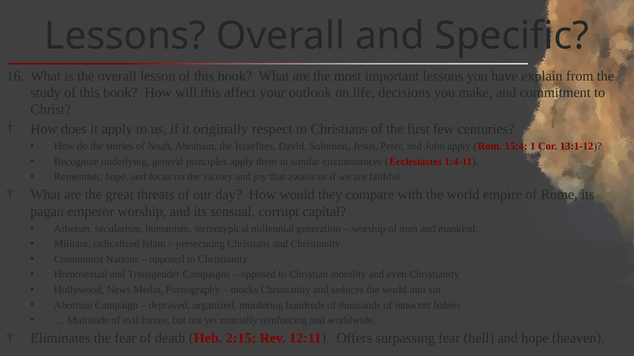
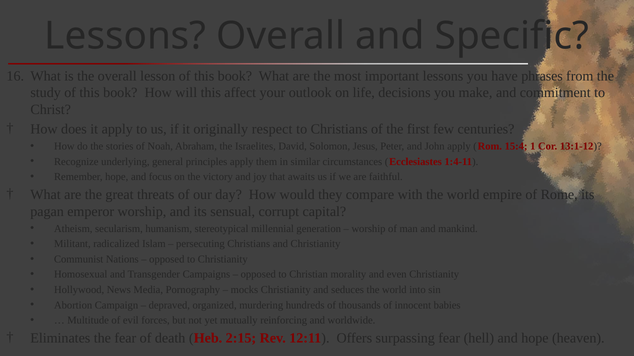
explain: explain -> phrases (542, 76)
